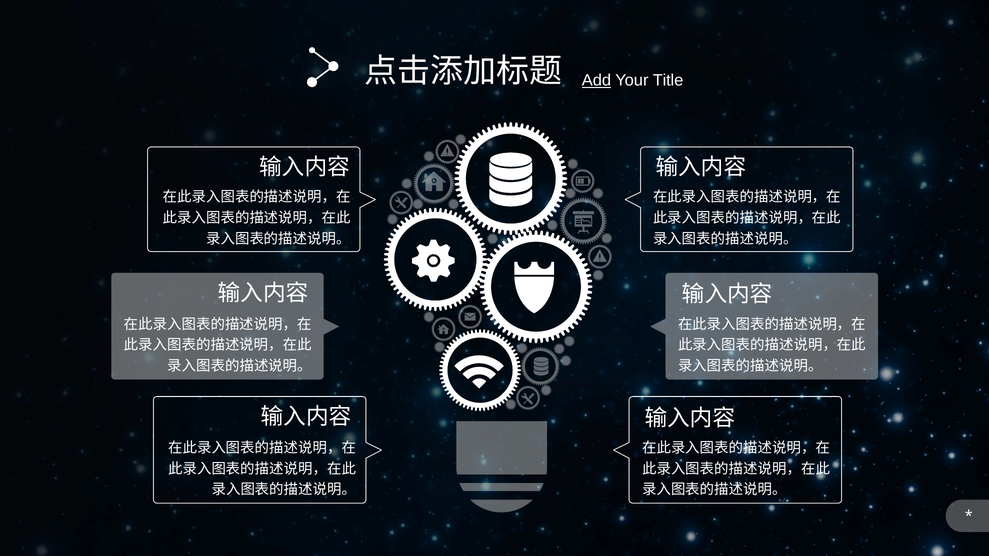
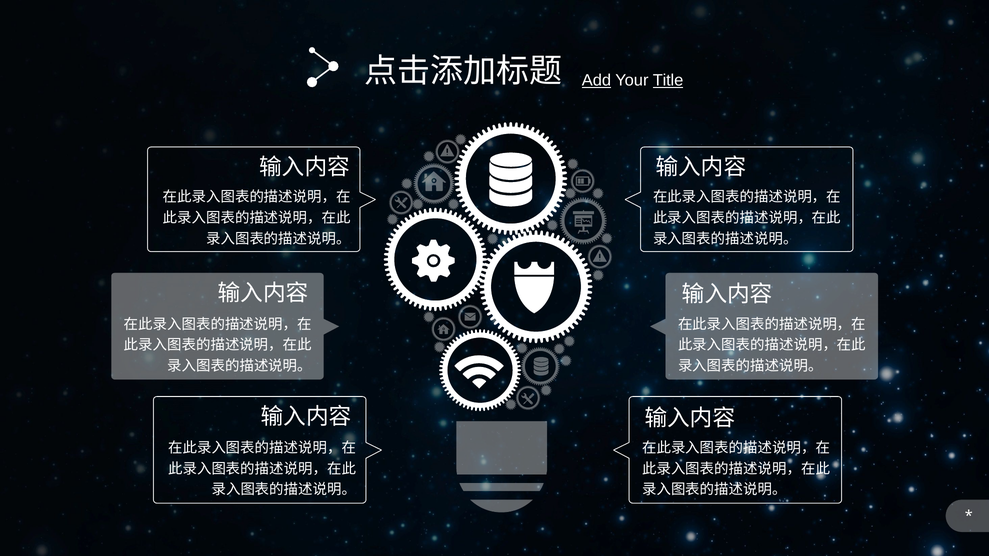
Title underline: none -> present (668, 80)
